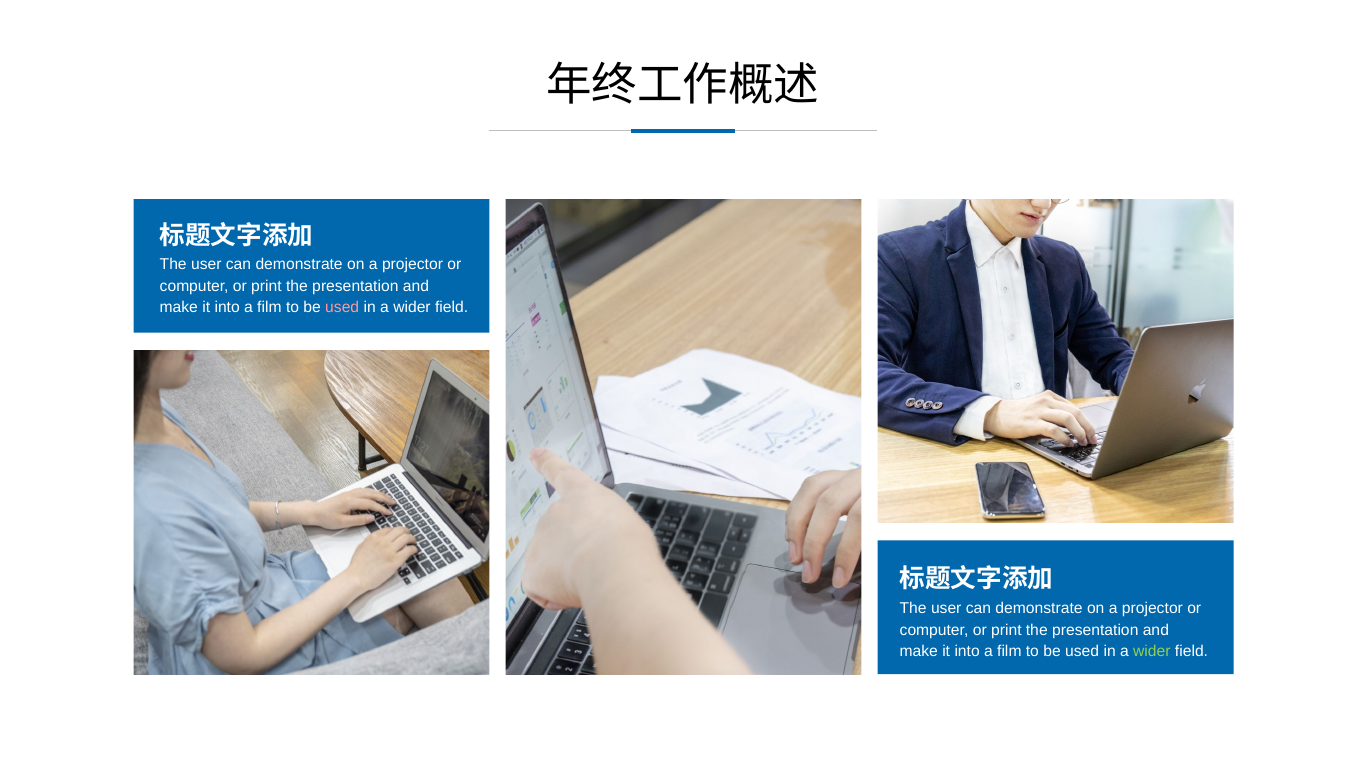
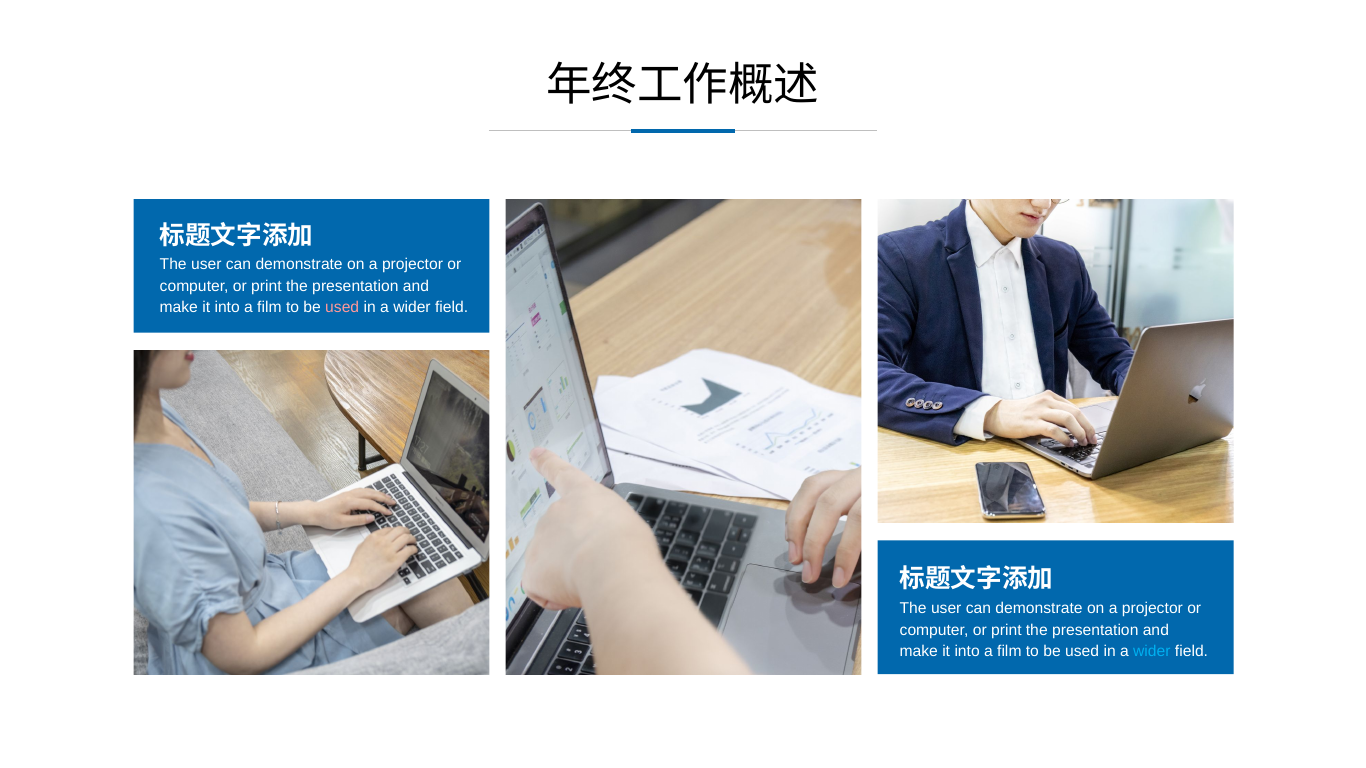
wider colour: light green -> light blue (1152, 652)
